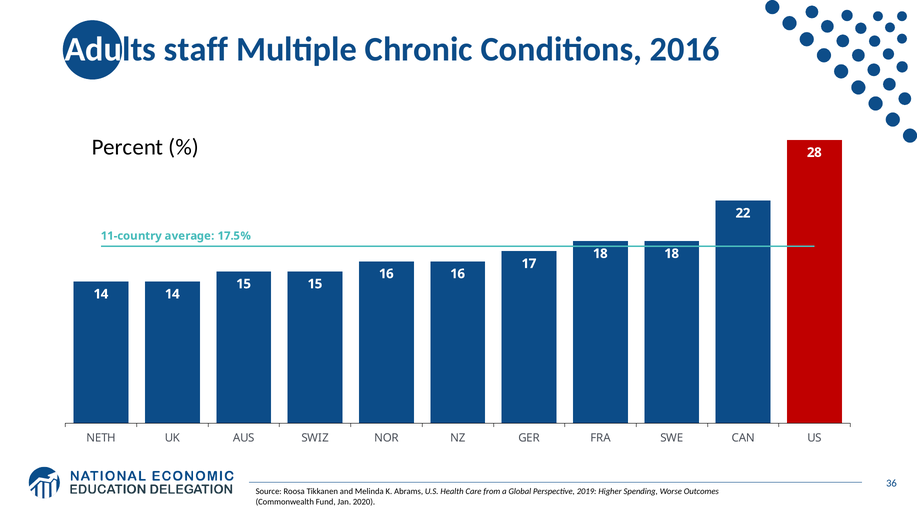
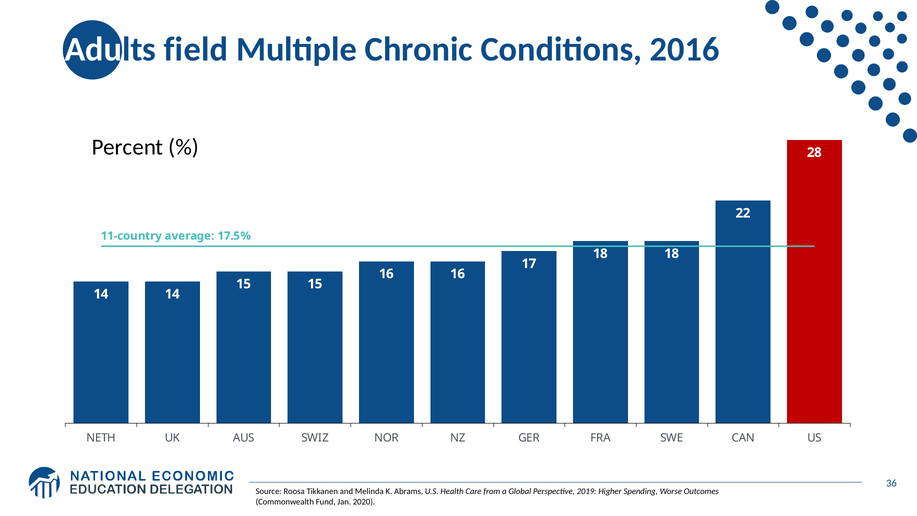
staff: staff -> field (196, 50)
